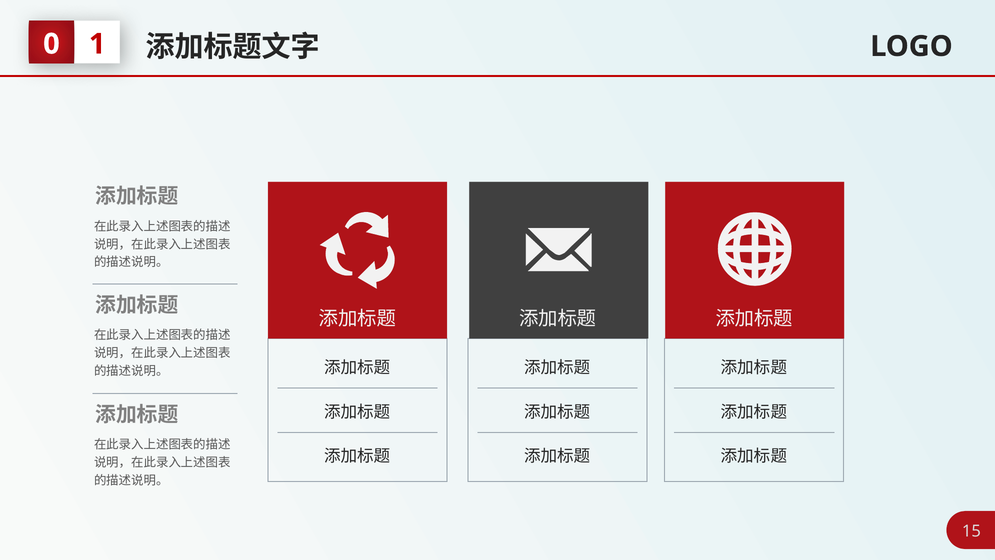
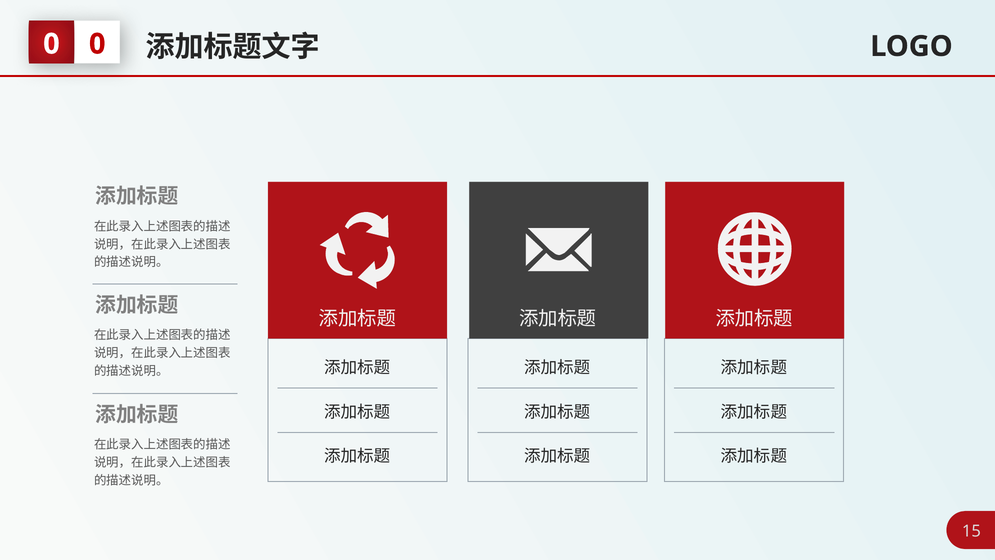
1: 1 -> 0 (97, 44)
